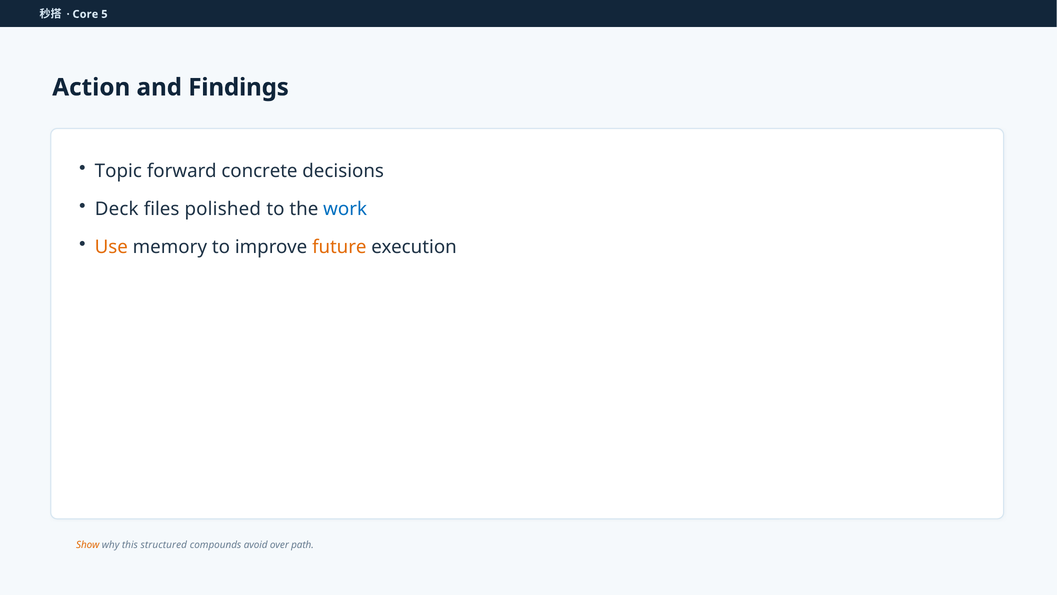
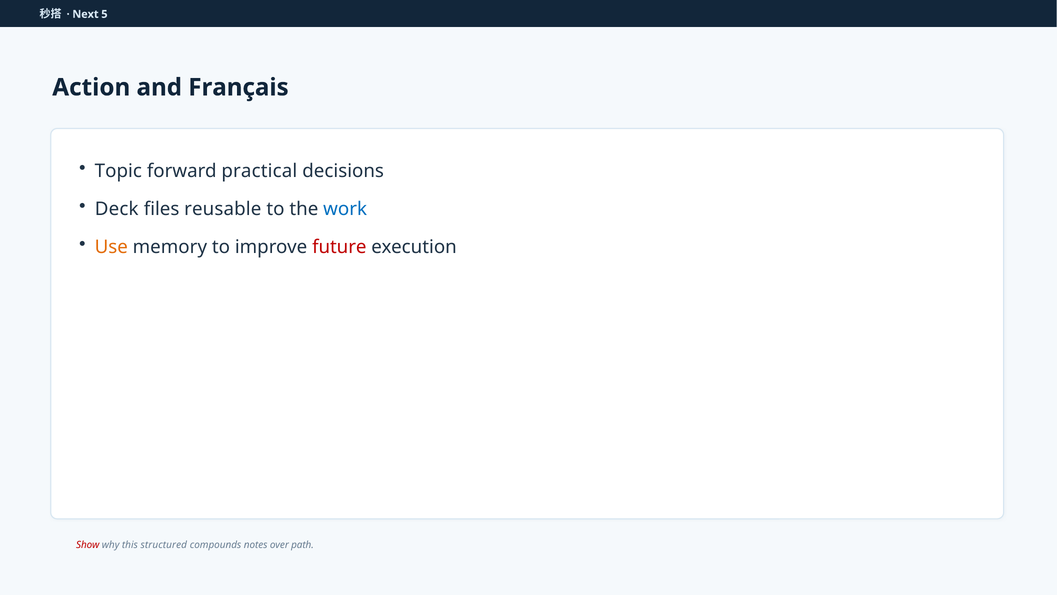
Core: Core -> Next (85, 14)
Findings: Findings -> Français (238, 87)
concrete: concrete -> practical (259, 171)
polished: polished -> reusable (223, 209)
future colour: orange -> red (339, 247)
Show colour: orange -> red (88, 544)
avoid: avoid -> notes (256, 544)
